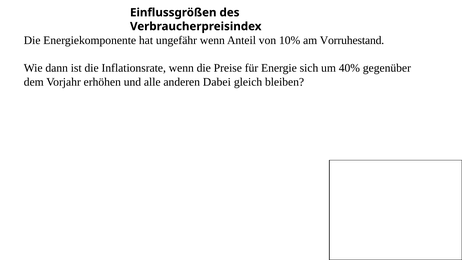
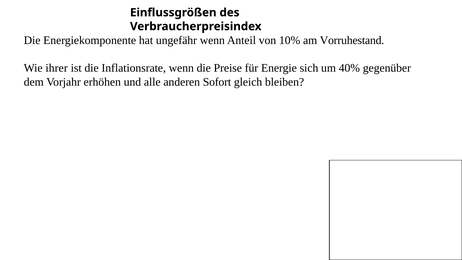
dann: dann -> ihrer (57, 68)
Dabei: Dabei -> Sofort (217, 82)
